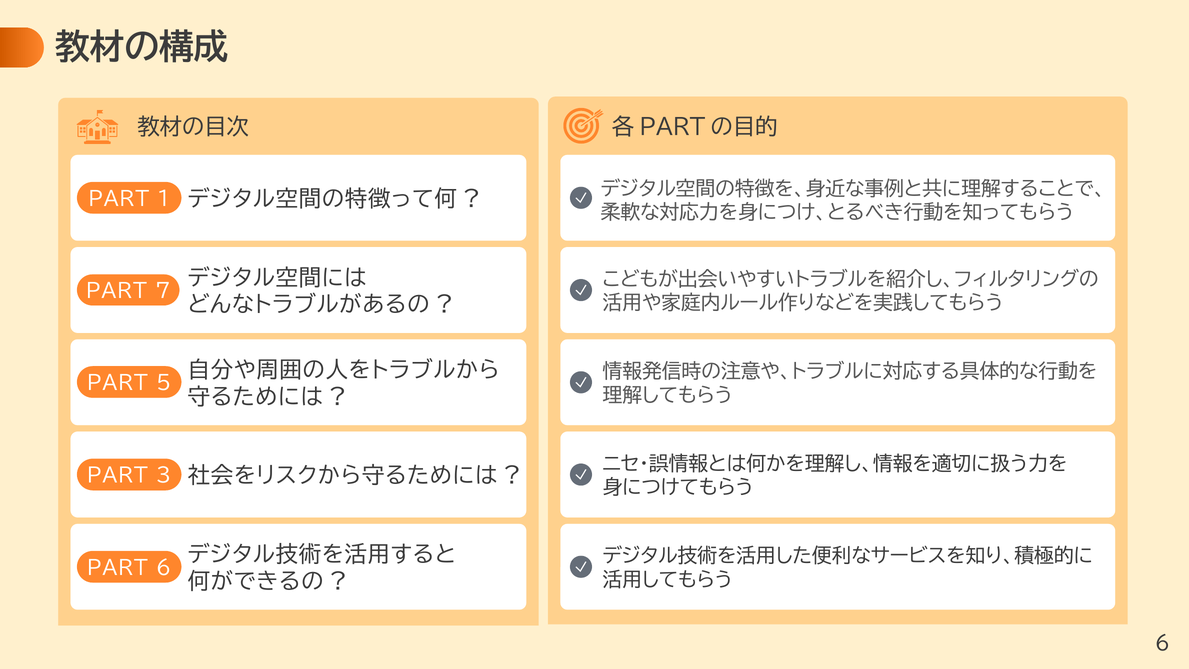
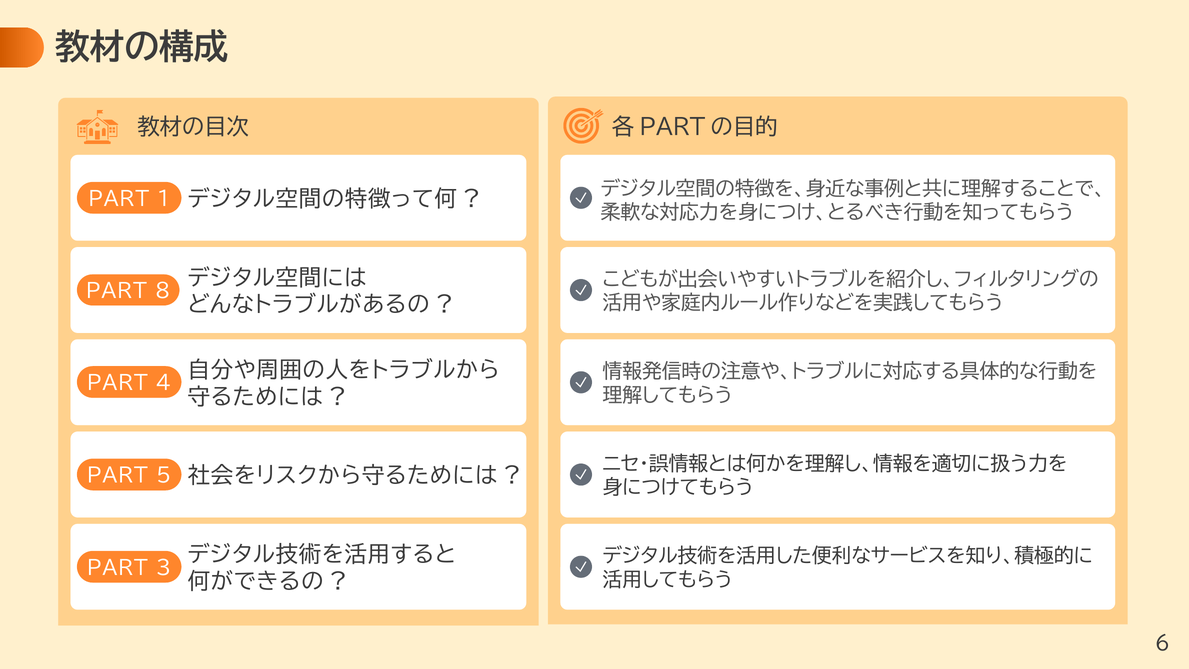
7: 7 -> 8 (163, 291)
5: 5 -> 4 (164, 383)
3: 3 -> 5 (164, 476)
PART 6: 6 -> 3 (164, 568)
